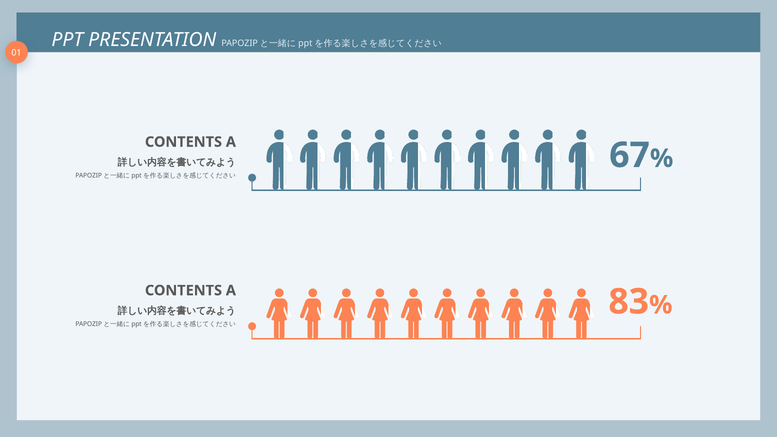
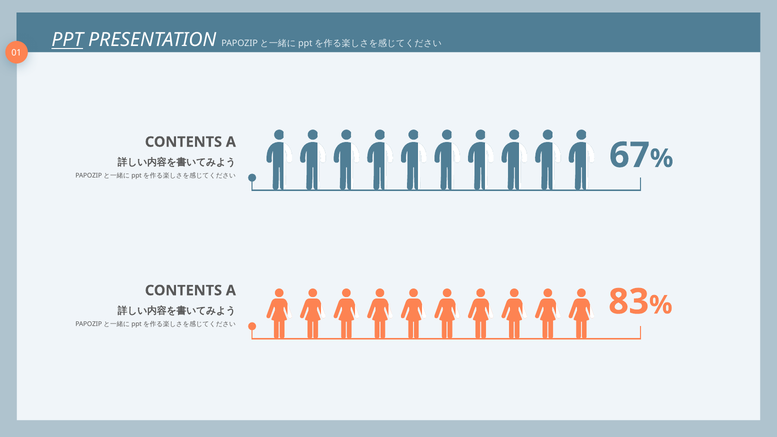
PPT underline: none -> present (67, 40)
